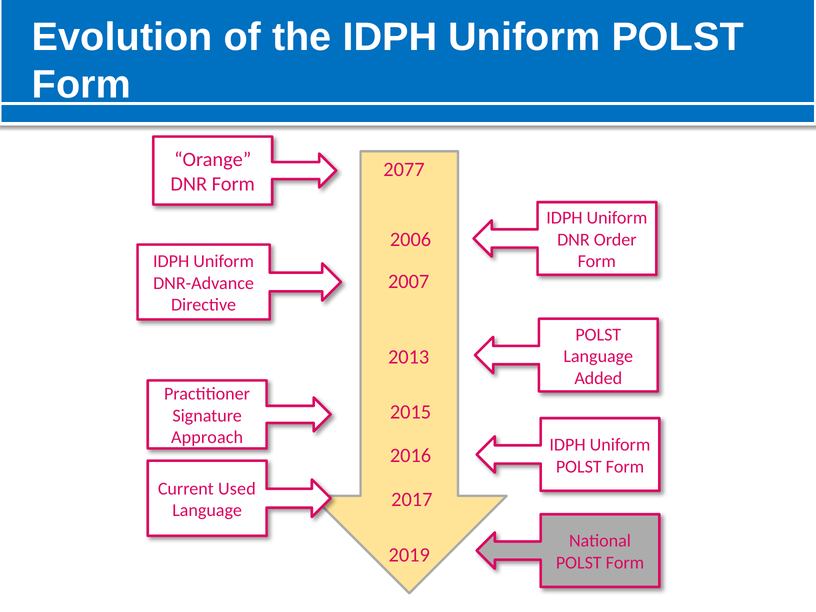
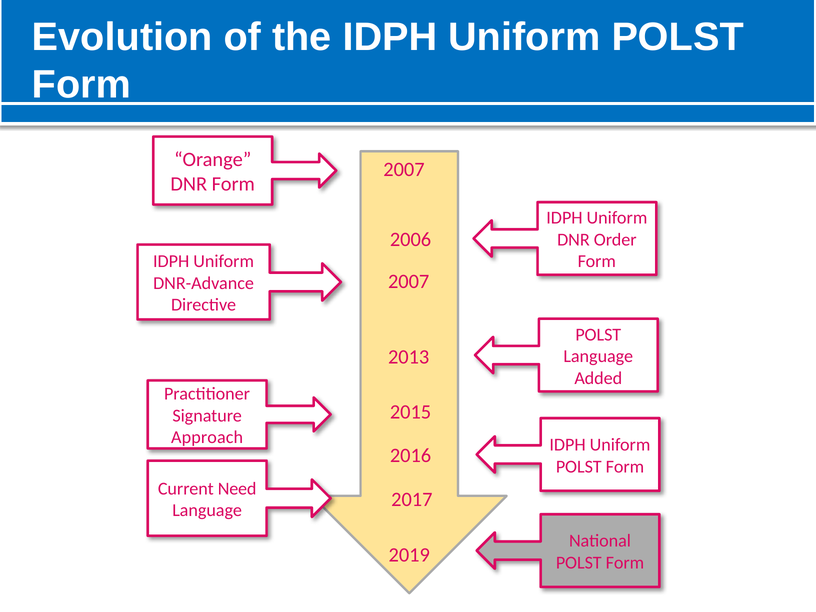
2077: 2077 -> 2007 (404, 170)
Used: Used -> Need (237, 489)
